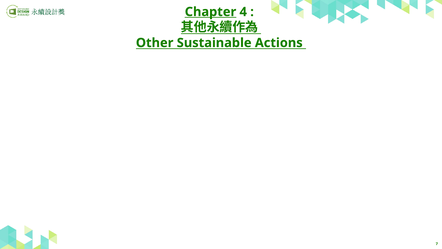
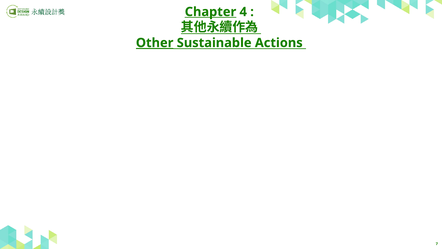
Other underline: none -> present (155, 43)
